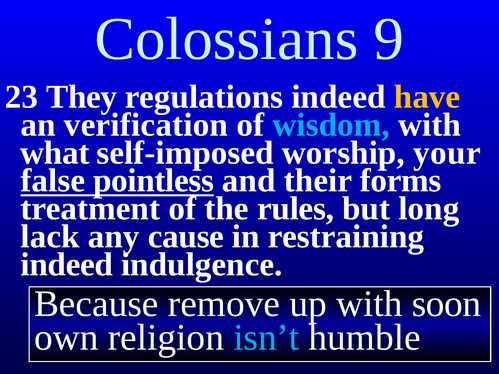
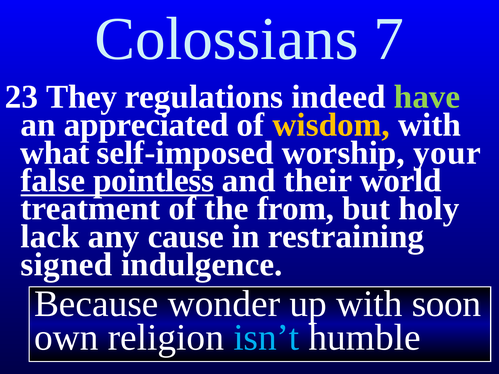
9: 9 -> 7 (389, 39)
have colour: yellow -> light green (427, 97)
verification: verification -> appreciated (146, 125)
wisdom colour: light blue -> yellow (331, 125)
forms: forms -> world (401, 181)
rules: rules -> from (296, 209)
long: long -> holy (429, 209)
indeed: indeed -> signed (67, 265)
remove: remove -> wonder (224, 304)
